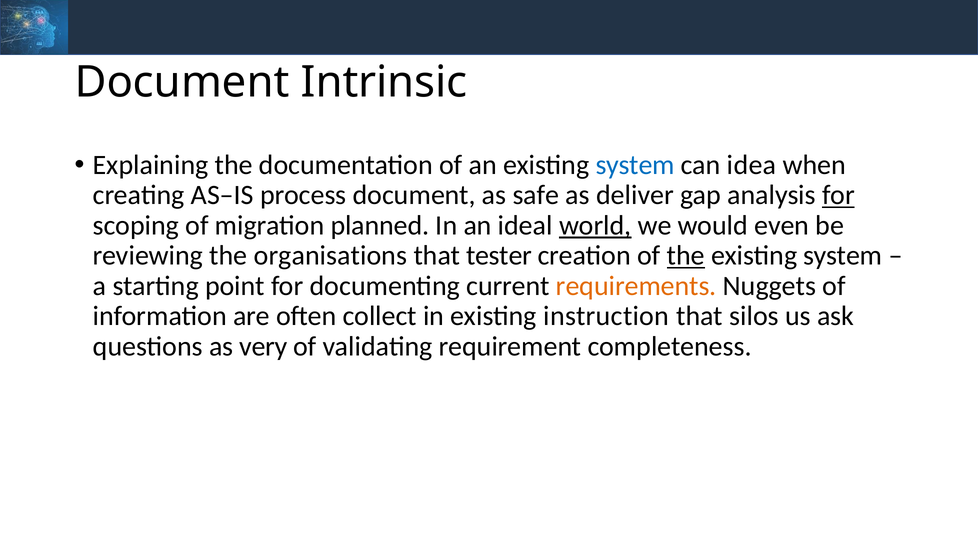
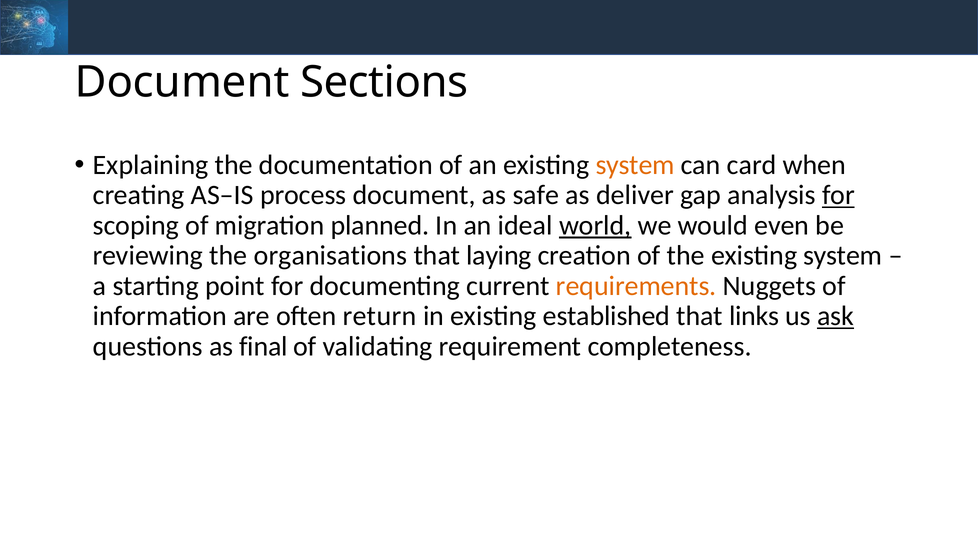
Intrinsic: Intrinsic -> Sections (384, 82)
system colour: blue -> orange (635, 165)
idea: idea -> card (752, 165)
tester: tester -> laying (499, 256)
the underline: present -> none (686, 256)
collect: collect -> return (380, 316)
instruction: instruction -> established (607, 316)
silos: silos -> links (754, 316)
ask underline: none -> present (836, 316)
very: very -> final (263, 346)
